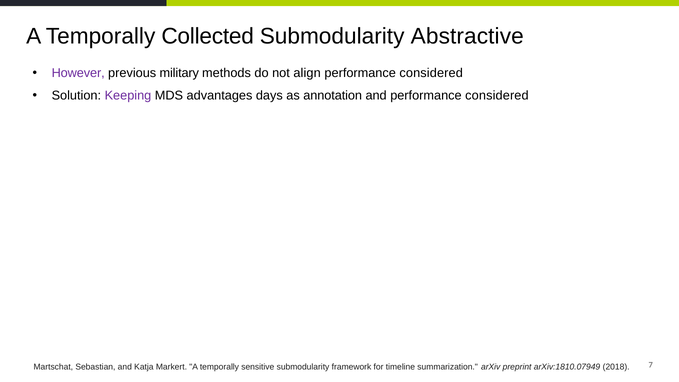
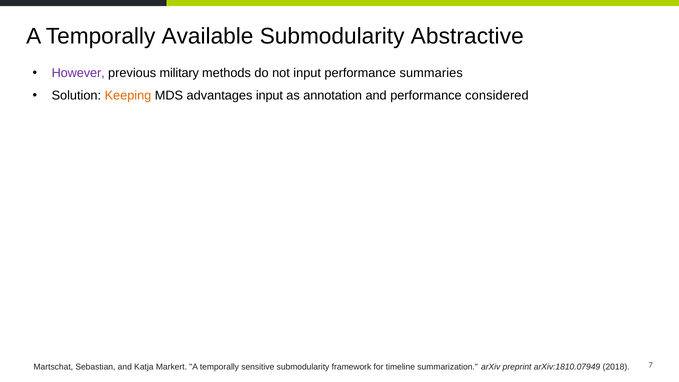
Collected: Collected -> Available (208, 36)
not align: align -> input (307, 73)
considered: considered -> summaries (431, 73)
Keeping colour: purple -> orange (128, 95)
advantages days: days -> input (269, 95)
